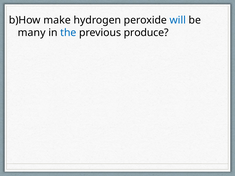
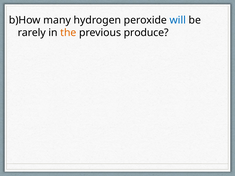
make: make -> many (57, 20)
many: many -> rarely (32, 33)
the colour: blue -> orange (68, 33)
